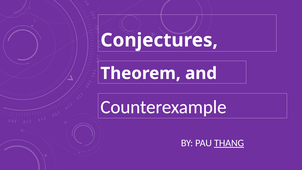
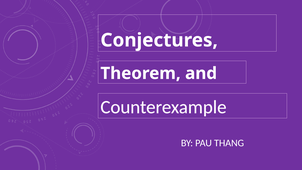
THANG underline: present -> none (229, 143)
